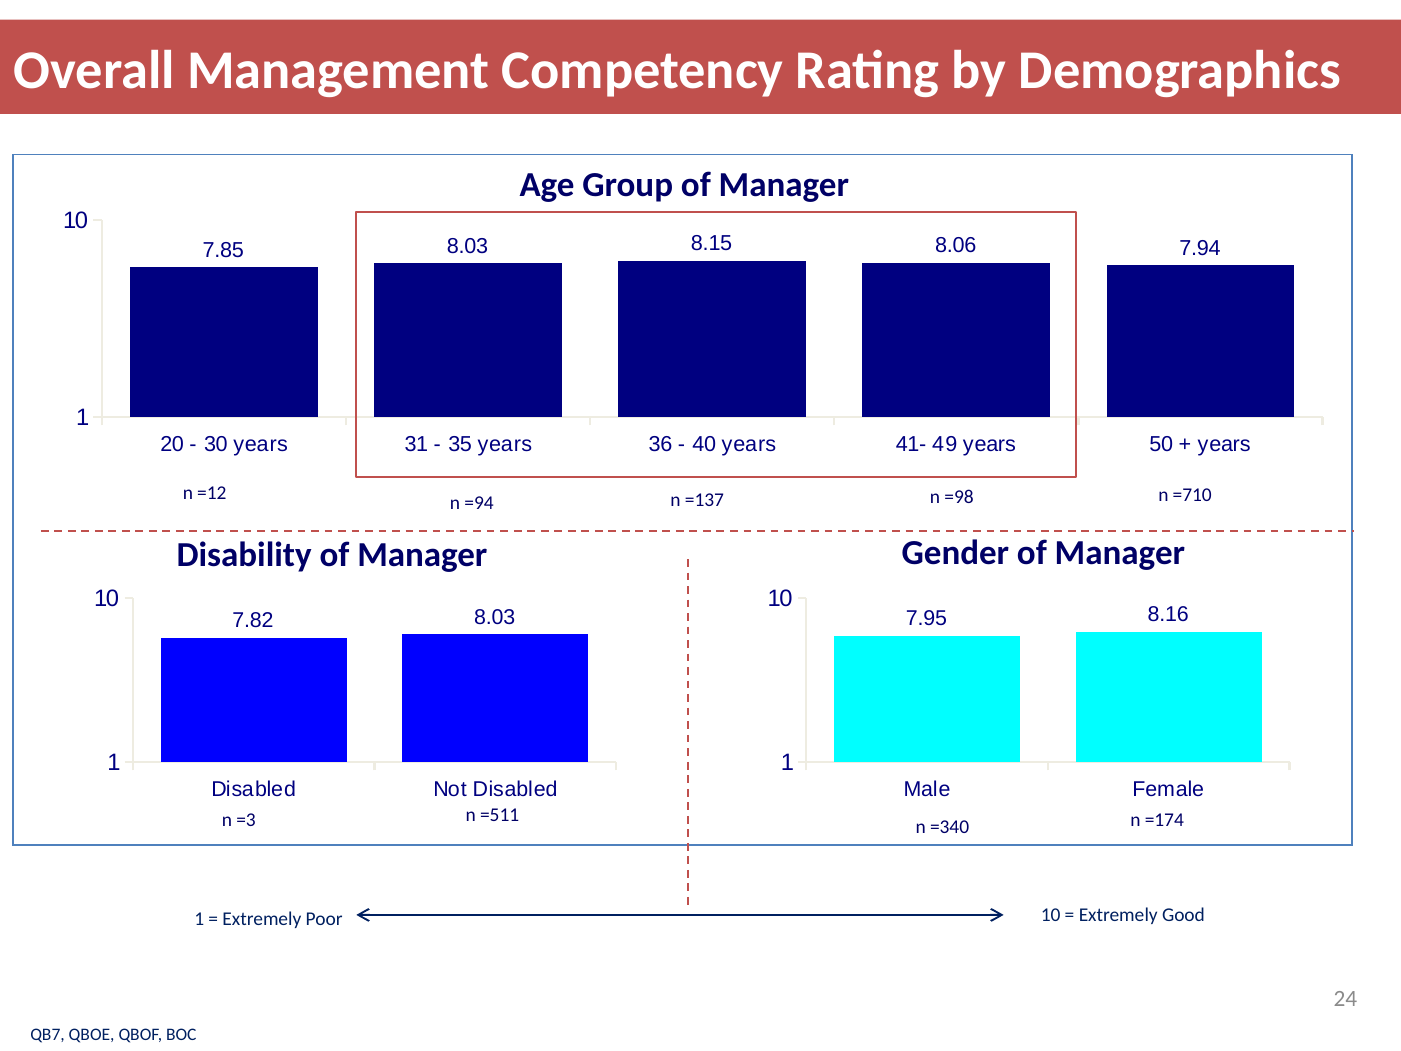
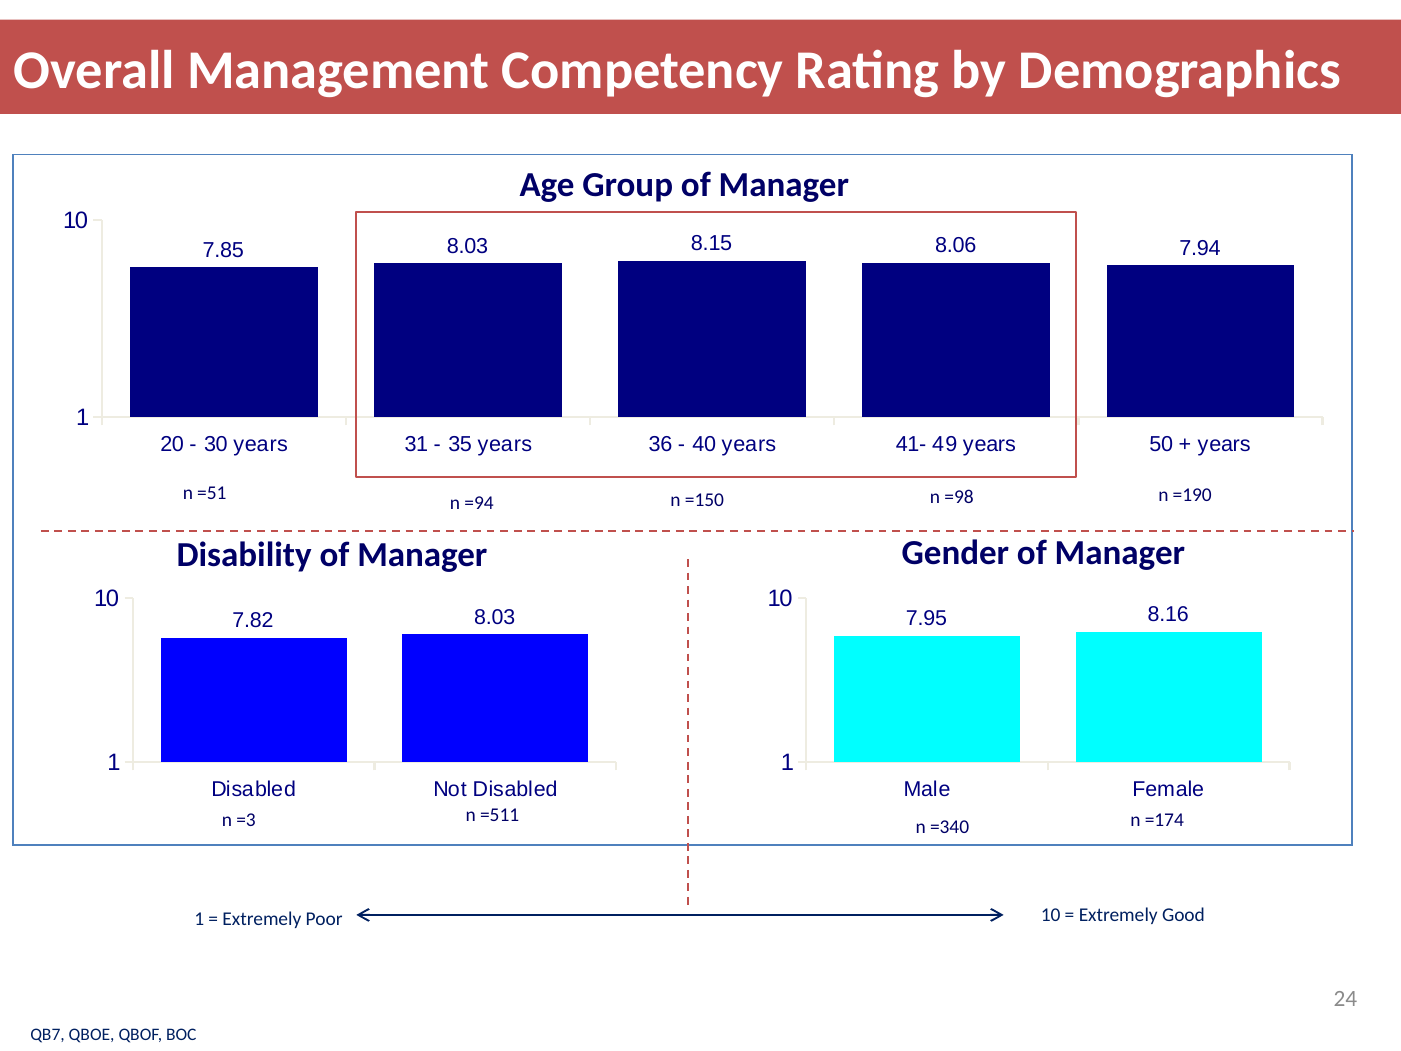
=12: =12 -> =51 (212, 493)
=137: =137 -> =150 (705, 500)
=710: =710 -> =190 (1192, 495)
